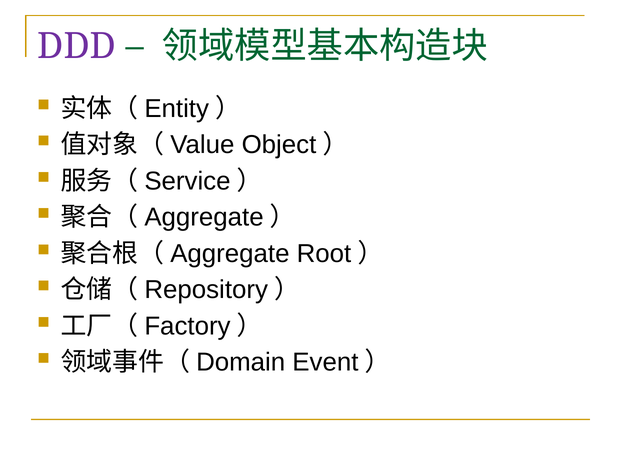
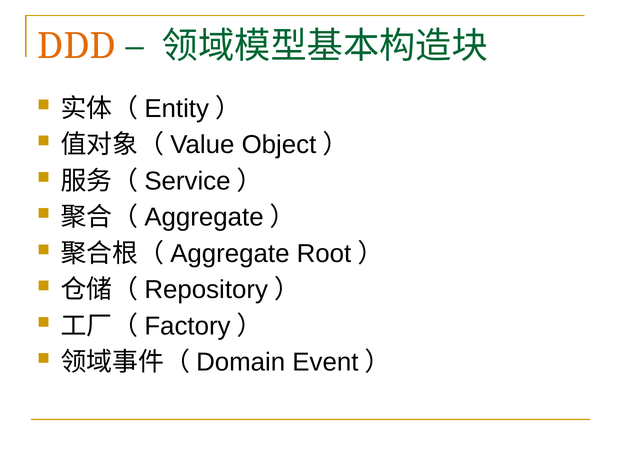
DDD colour: purple -> orange (77, 46)
